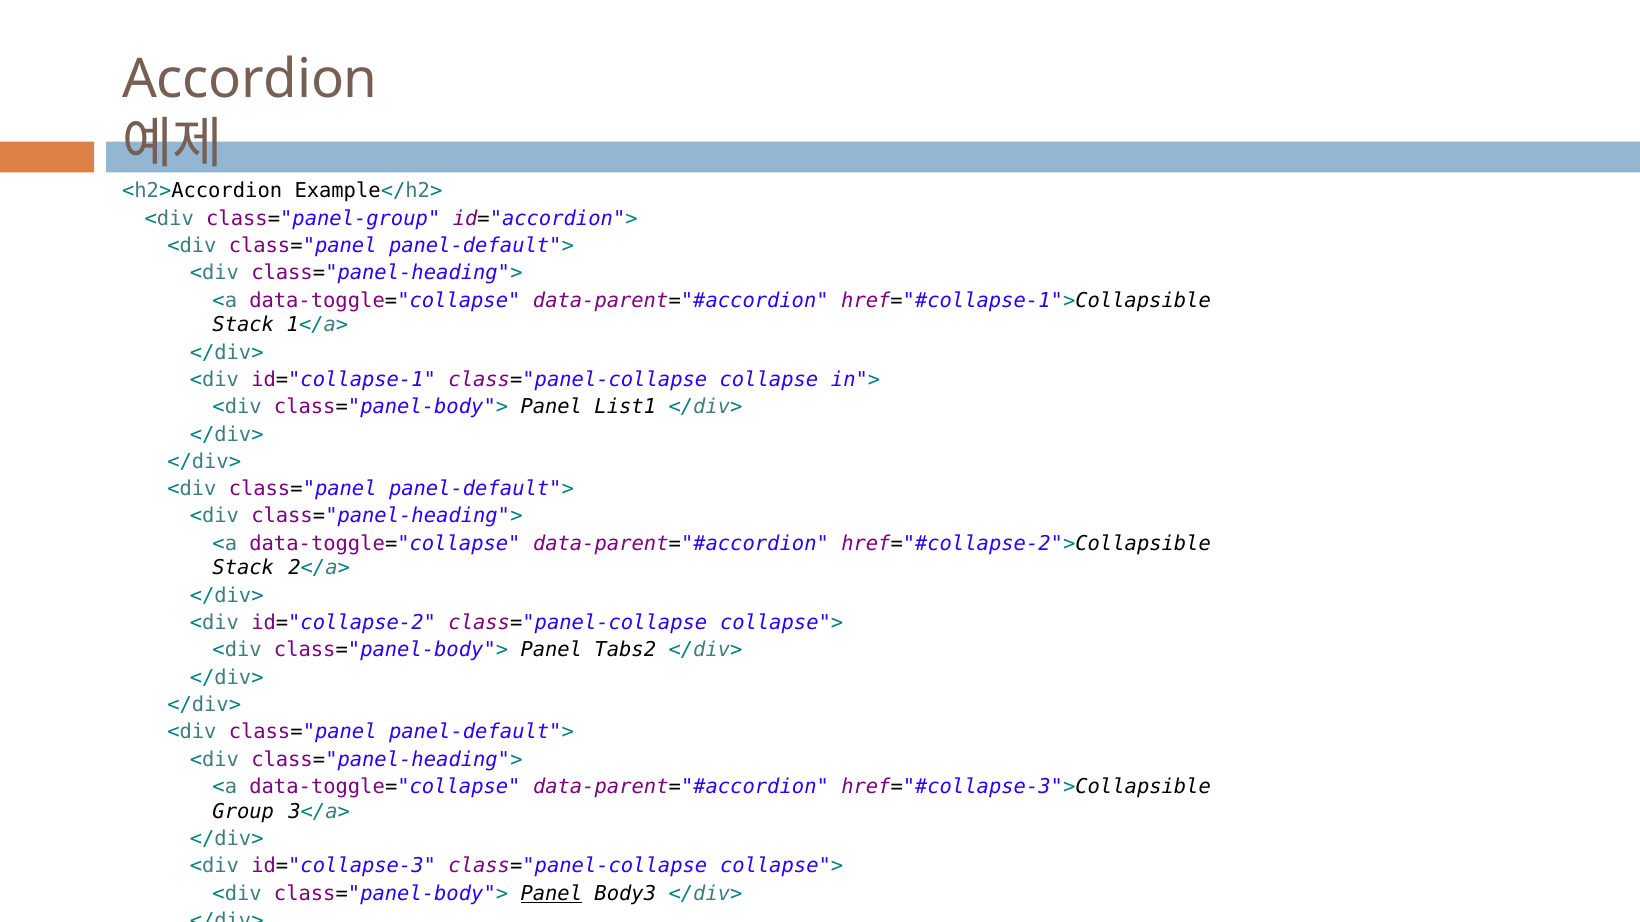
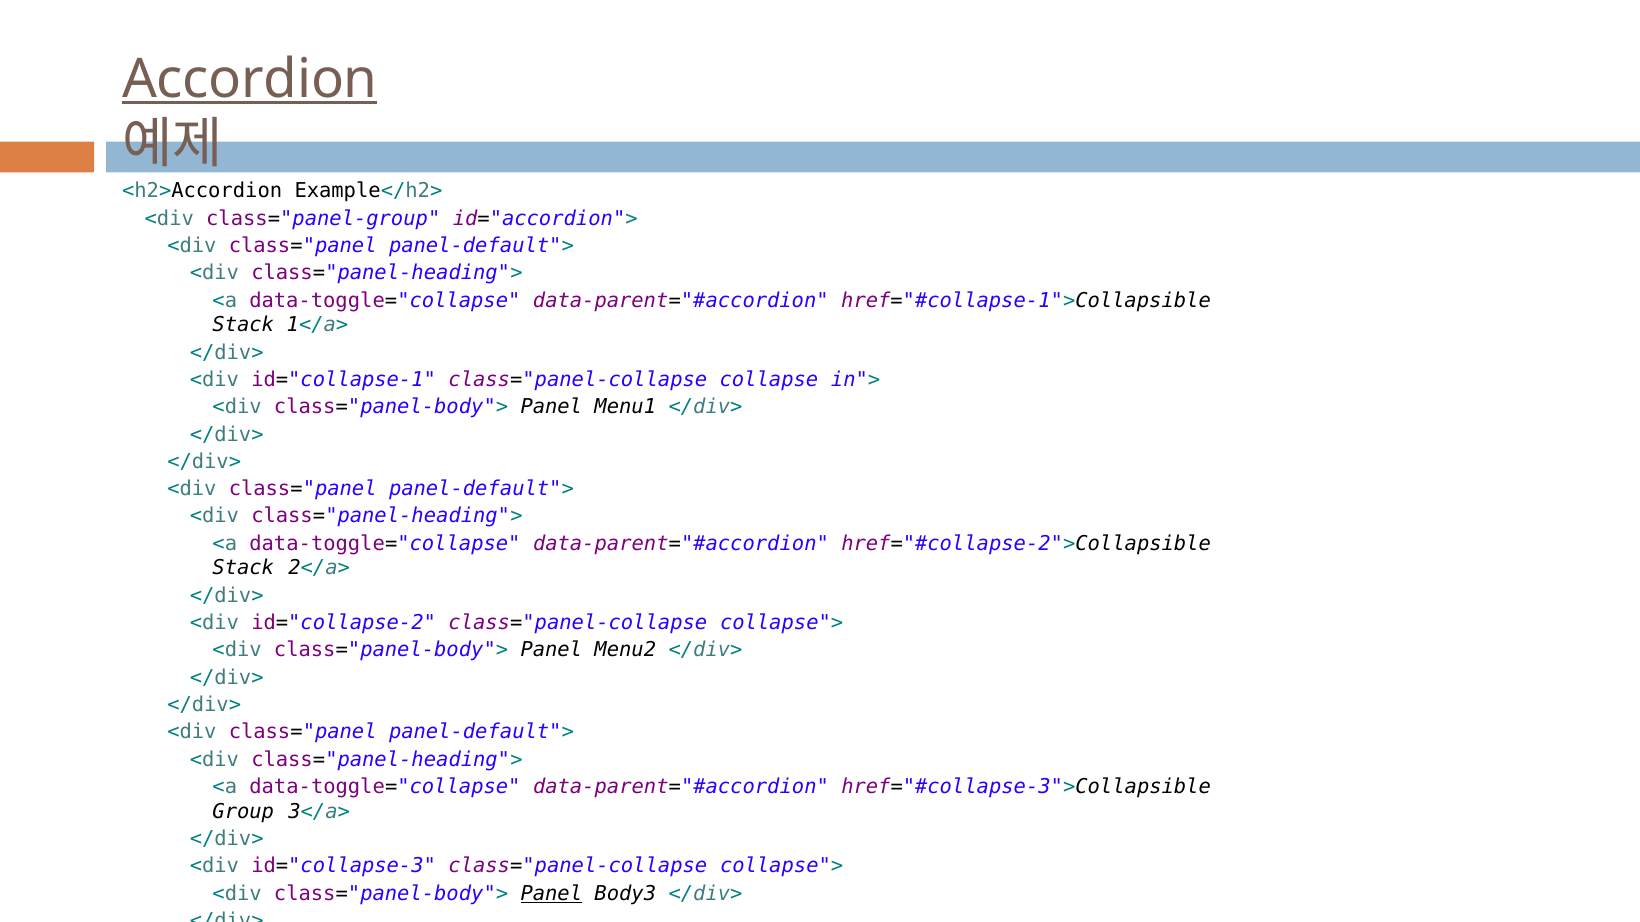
Accordion underline: none -> present (250, 79)
List1: List1 -> Menu1 (625, 407)
Tabs2: Tabs2 -> Menu2 (625, 650)
